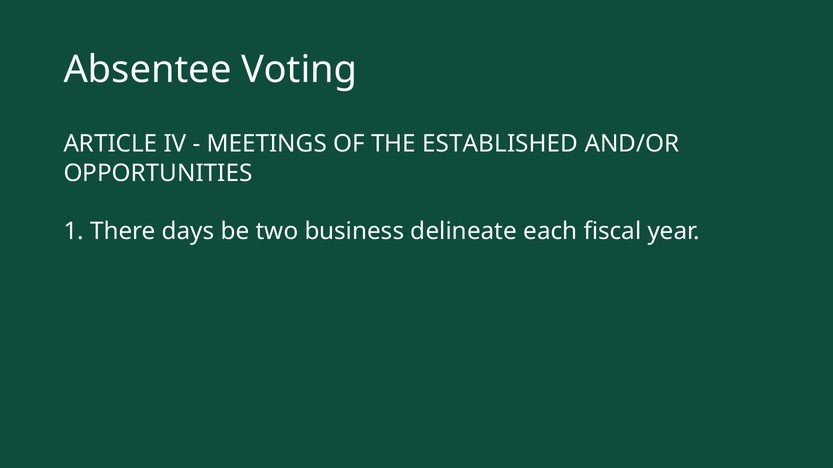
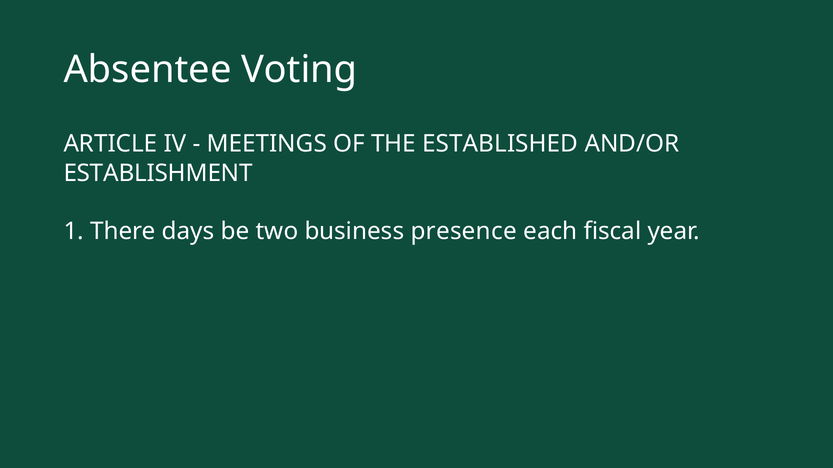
OPPORTUNITIES: OPPORTUNITIES -> ESTABLISHMENT (158, 173)
delineate: delineate -> presence (464, 232)
